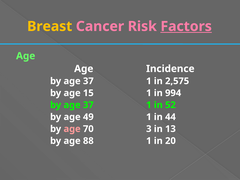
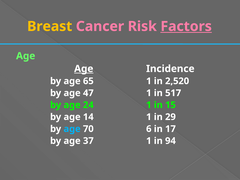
Age underline: none -> present (84, 69)
37: 37 -> 65 (88, 81)
2,575: 2,575 -> 2,520 (177, 81)
15: 15 -> 47 (88, 93)
994: 994 -> 517 (173, 93)
37: 37 -> 24 (88, 105)
52: 52 -> 15 (170, 105)
49: 49 -> 14 (88, 117)
44: 44 -> 29 (170, 117)
age colour: pink -> light blue (72, 129)
3: 3 -> 6 (149, 129)
13: 13 -> 17 (170, 129)
88: 88 -> 37 (88, 141)
20: 20 -> 94 (170, 141)
